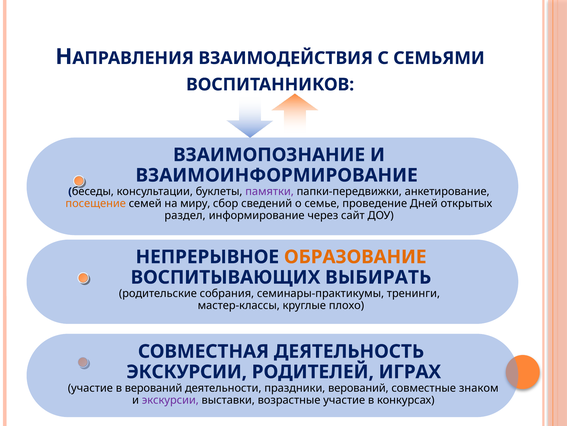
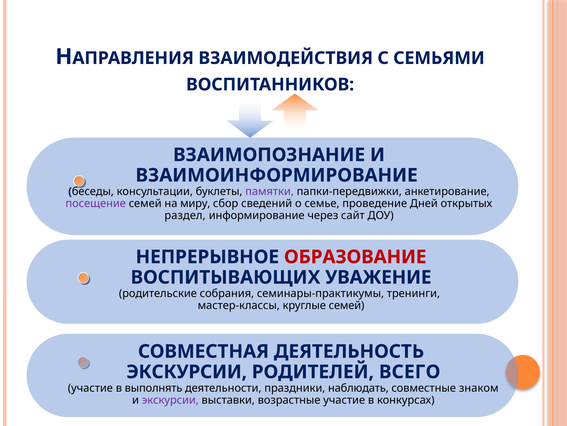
посещение colour: orange -> purple (96, 203)
ОБРАЗОВАНИЕ colour: orange -> red (355, 257)
ВЫБИРАТЬ: ВЫБИРАТЬ -> УВАЖЕНИЕ (378, 277)
круглые плохо: плохо -> семей (347, 305)
ИГРАХ: ИГРАХ -> ВСЕГО (410, 371)
в верований: верований -> выполнять (154, 387)
праздники верований: верований -> наблюдать (358, 387)
